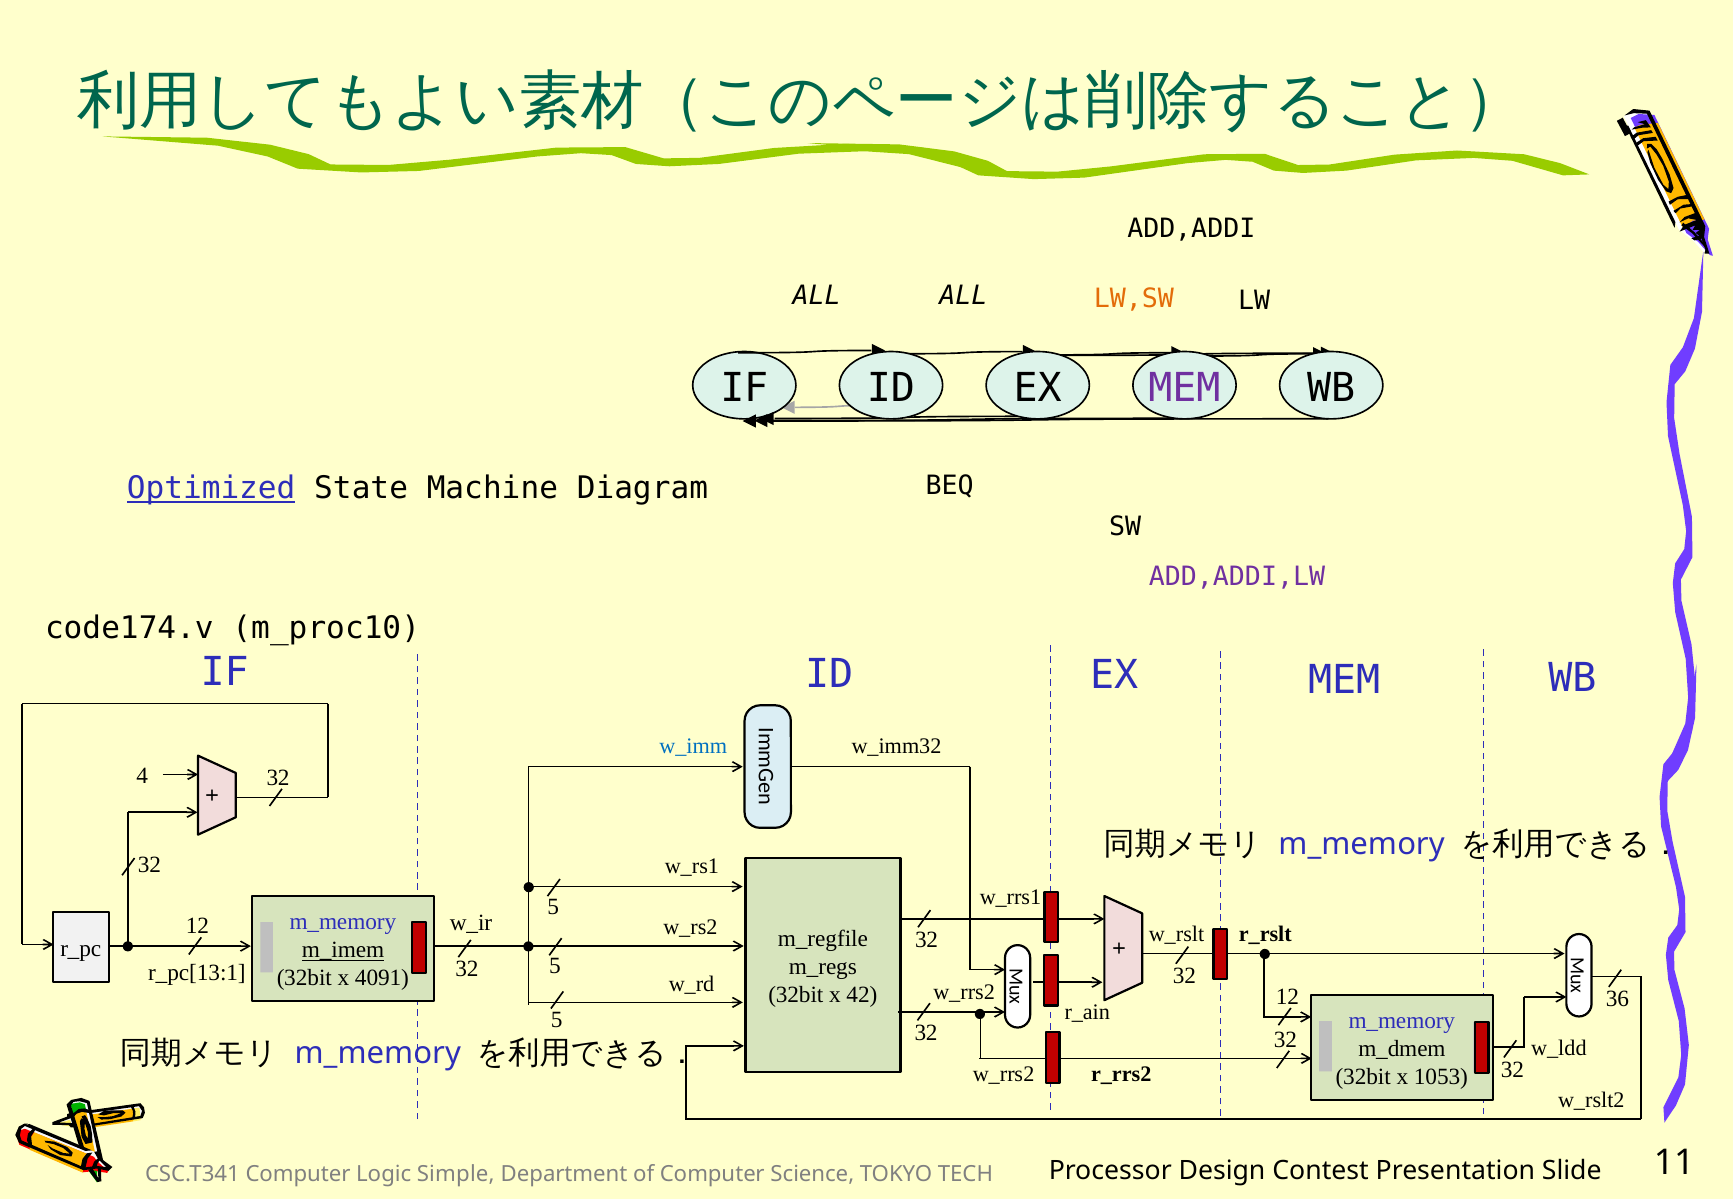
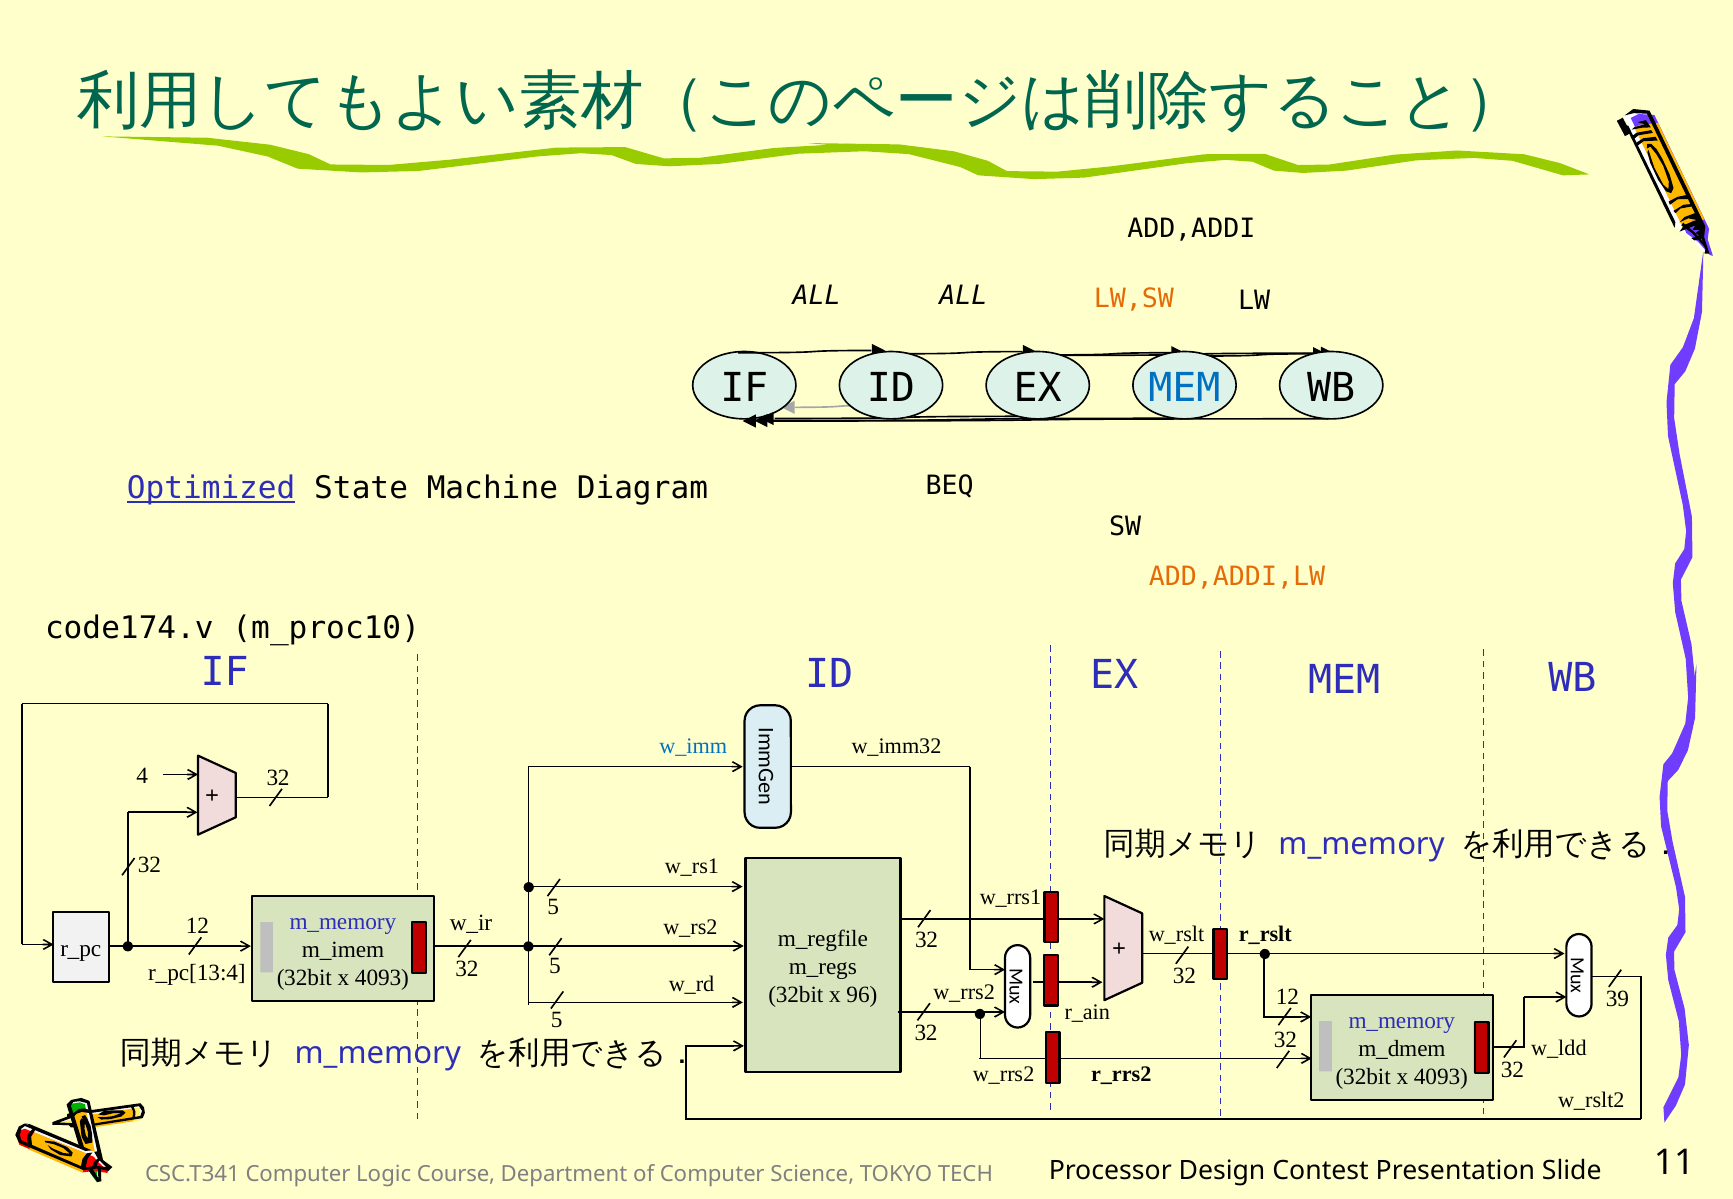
MEM colour: purple -> blue (1185, 388)
ADD,ADDI,LW colour: purple -> orange (1237, 577)
m_imem underline: present -> none (343, 951)
r_pc[13:1: r_pc[13:1 -> r_pc[13:4 (197, 973)
4091: 4091 -> 4093 (382, 979)
42: 42 -> 96 (862, 995)
36: 36 -> 39 (1617, 1000)
1053: 1053 -> 4093 (1441, 1078)
Simple: Simple -> Course (456, 1175)
